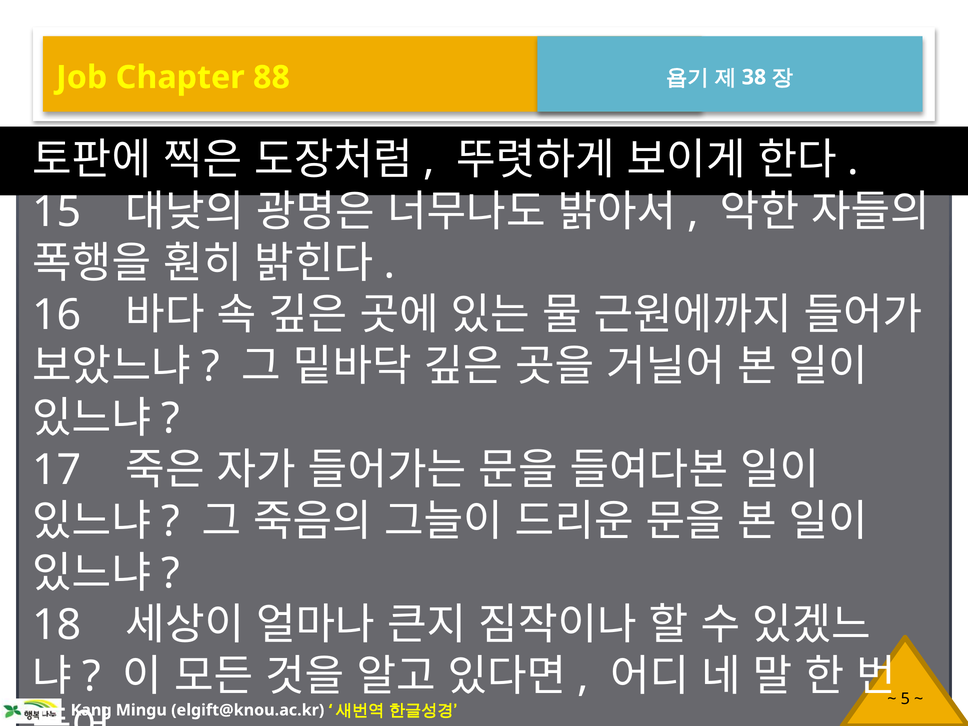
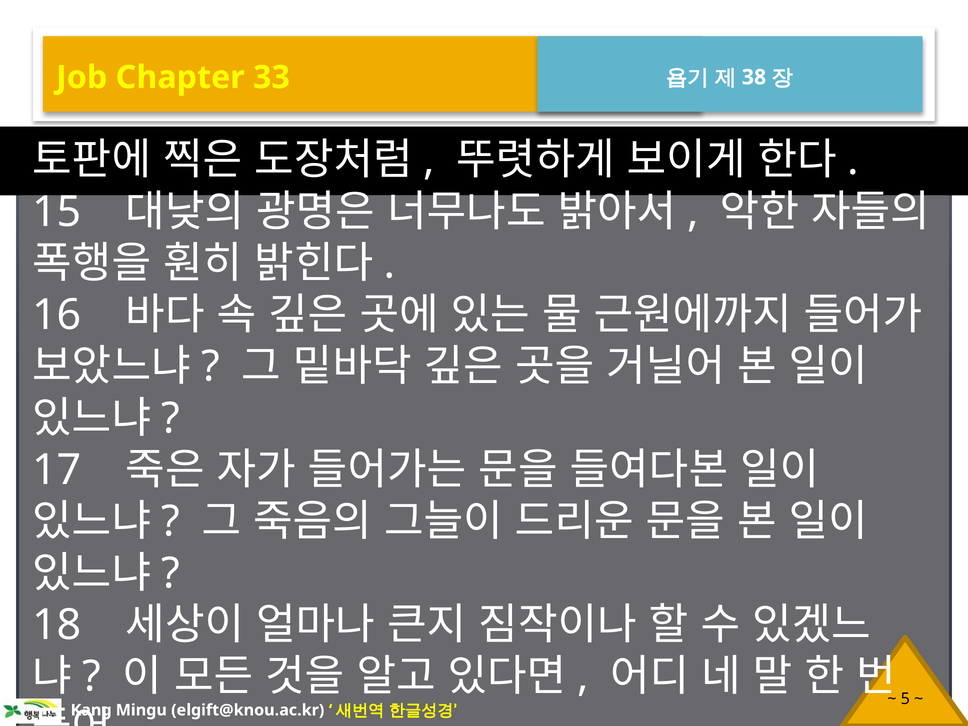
88: 88 -> 33 (271, 77)
